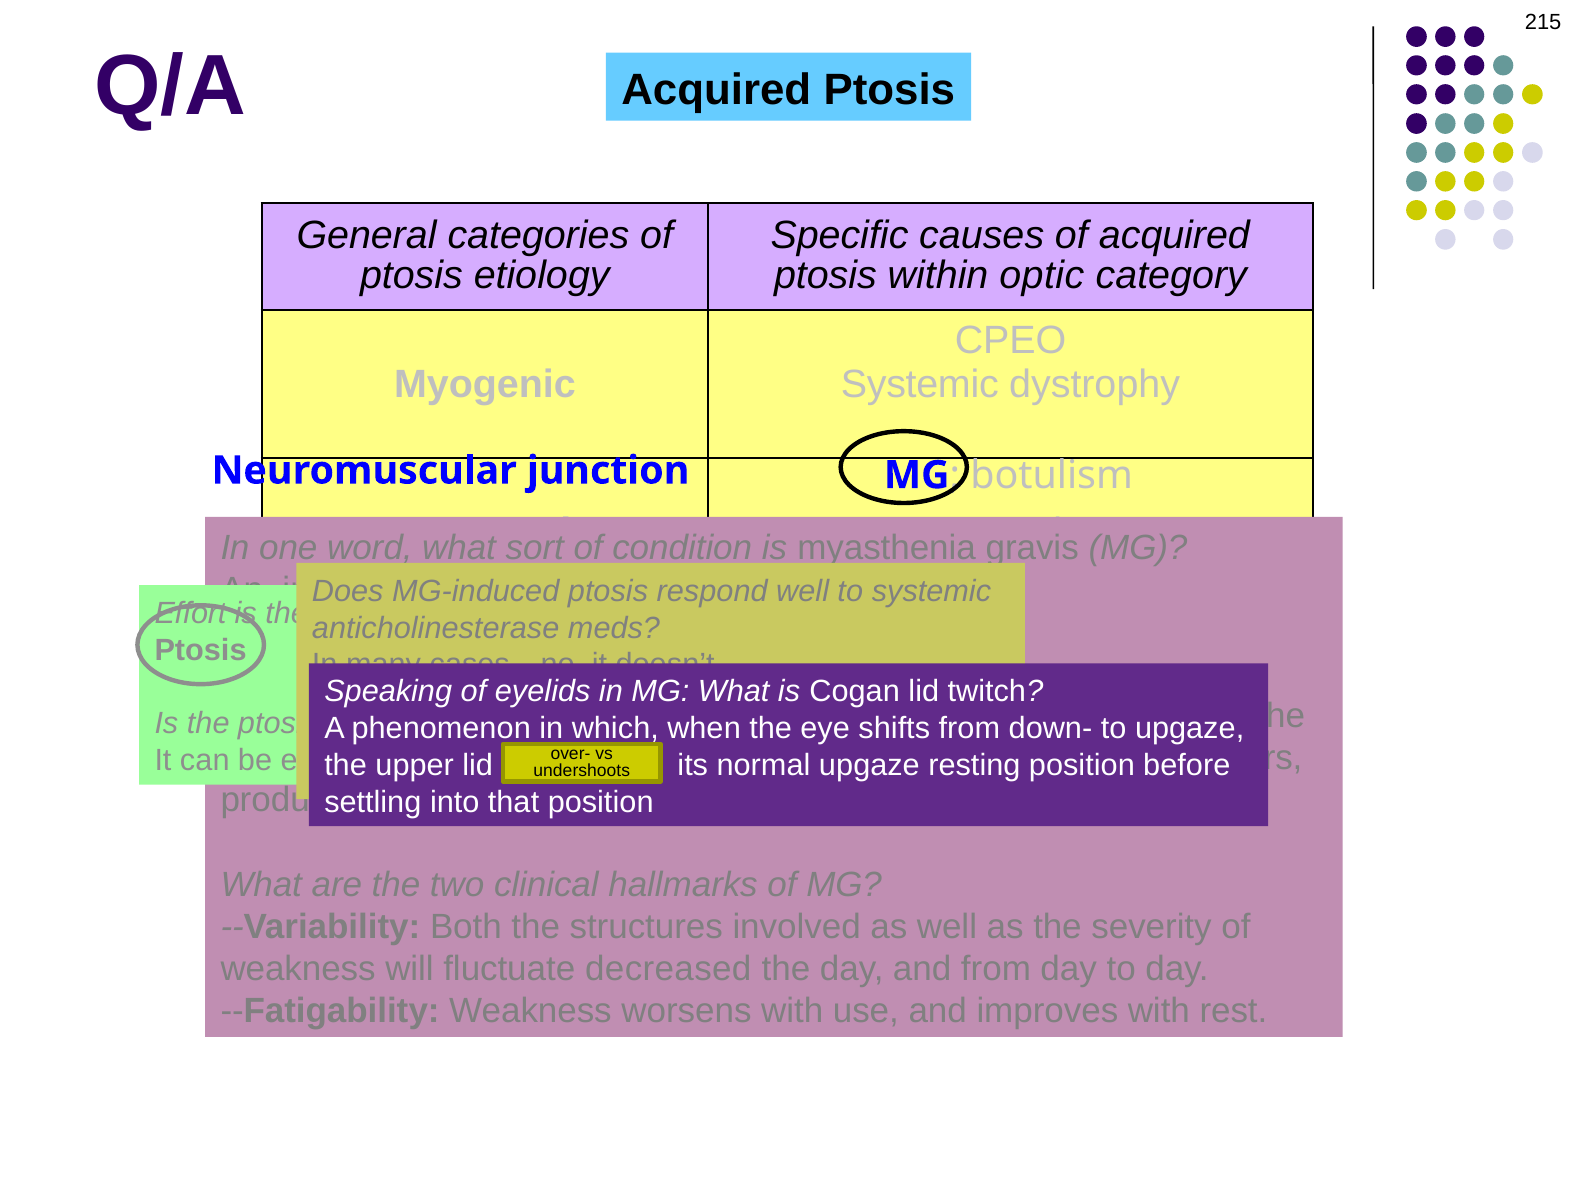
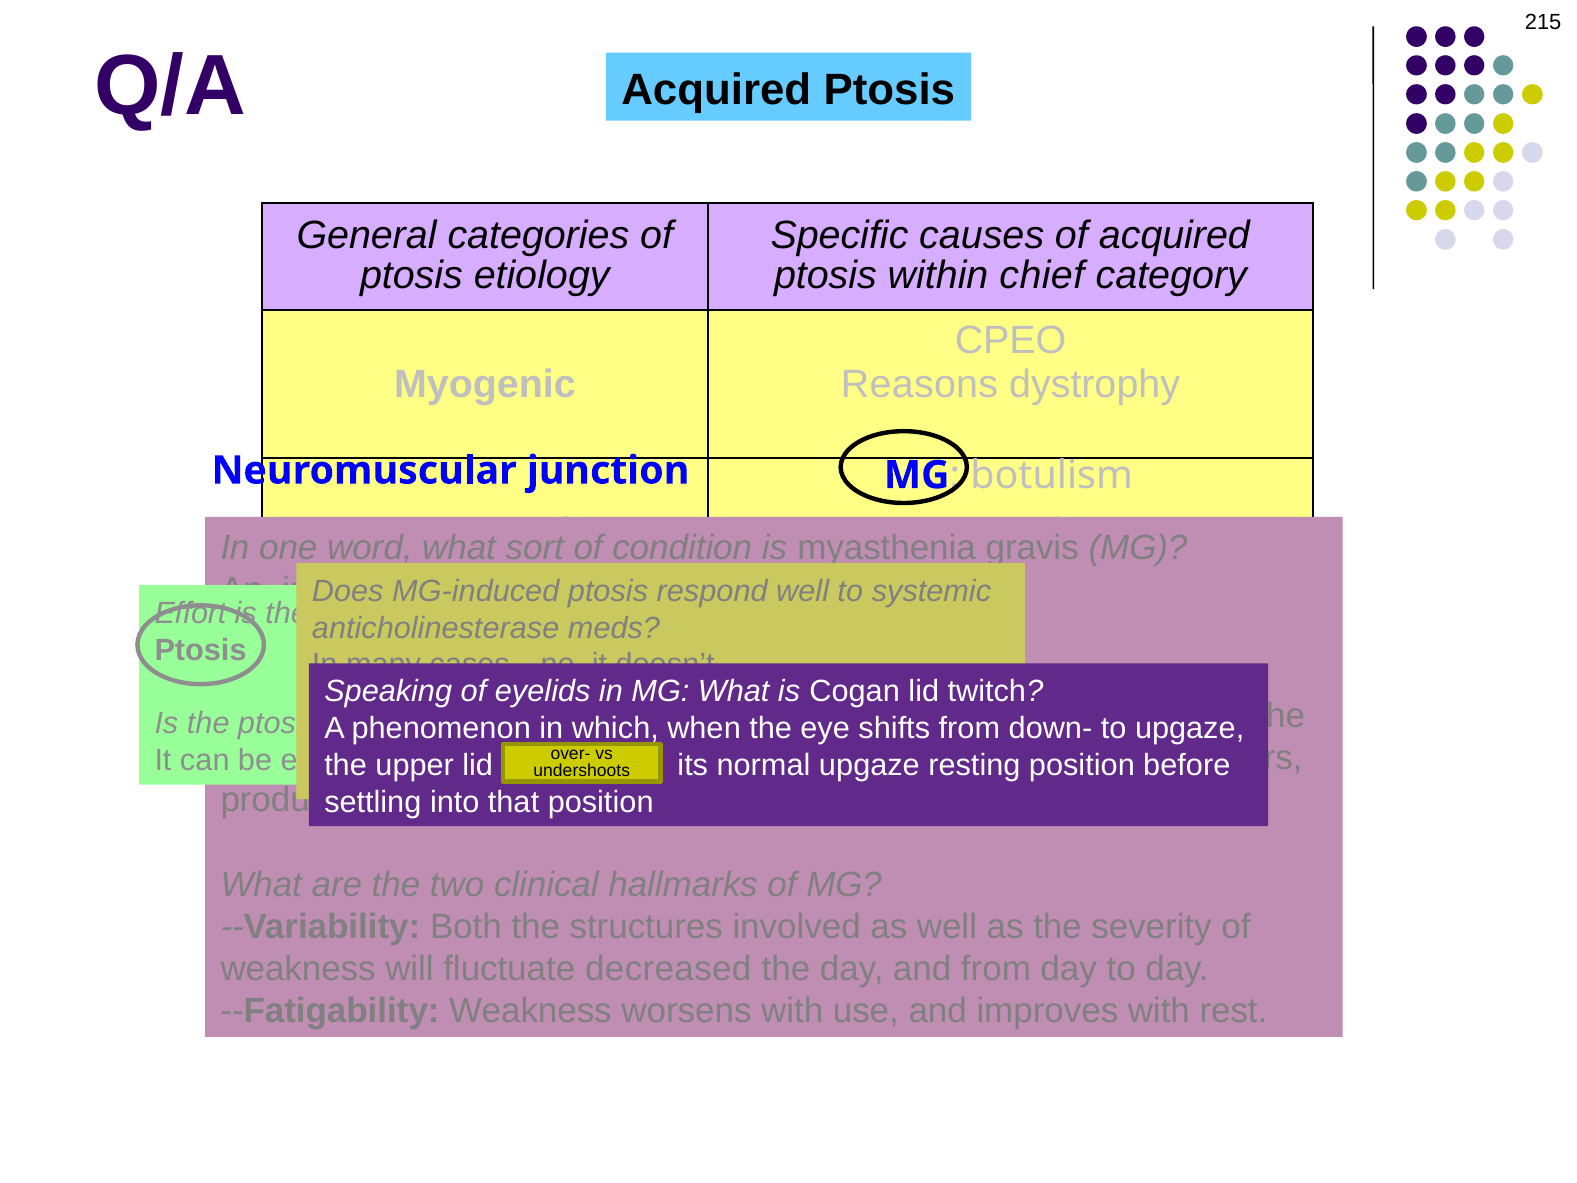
optic: optic -> chief (1042, 275)
Systemic: Systemic -> Reasons (920, 384)
